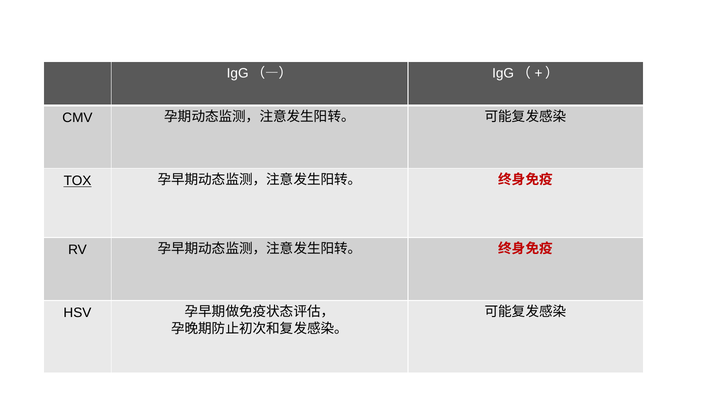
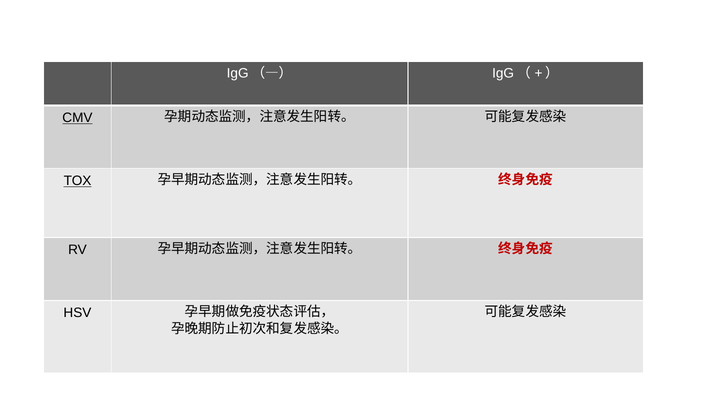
CMV underline: none -> present (77, 118)
